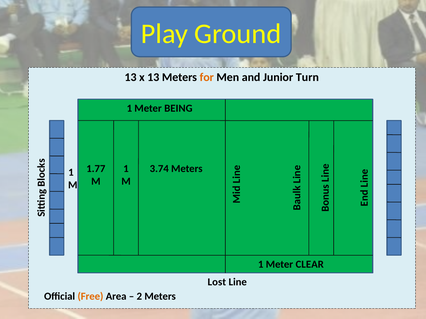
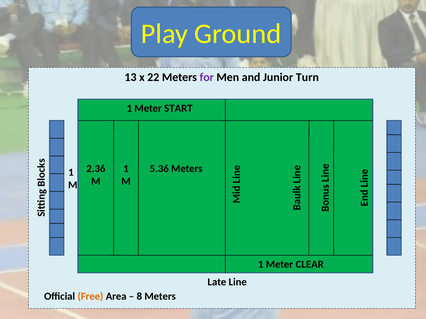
x 13: 13 -> 22 (153, 78)
for colour: orange -> purple (207, 78)
BEING: BEING -> START (178, 109)
1.77: 1.77 -> 2.36 (96, 169)
3.74: 3.74 -> 5.36 (159, 169)
Lost: Lost -> Late (217, 283)
2: 2 -> 8 (139, 297)
